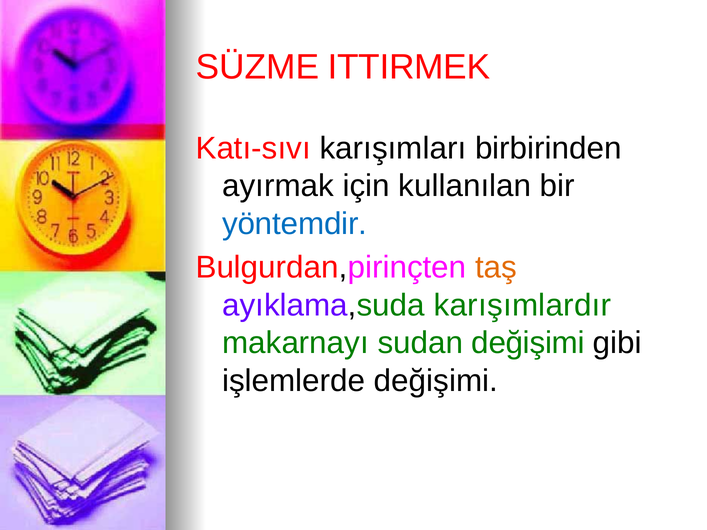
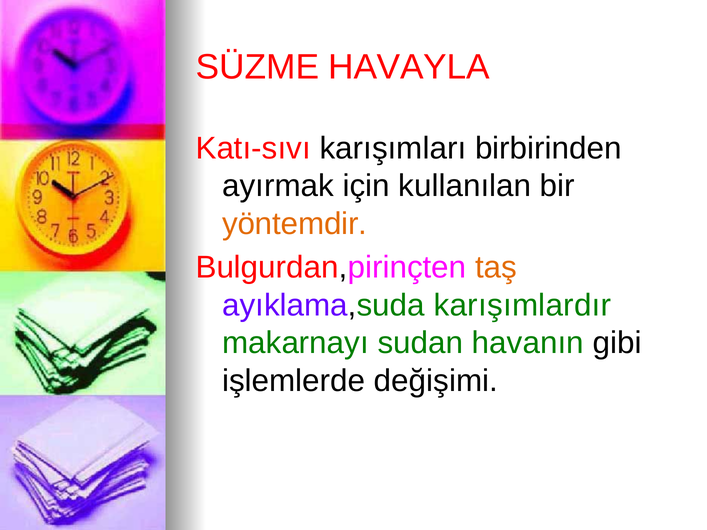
ITTIRMEK: ITTIRMEK -> HAVAYLA (409, 67)
yöntemdir colour: blue -> orange (295, 224)
sudan değişimi: değişimi -> havanın (528, 343)
